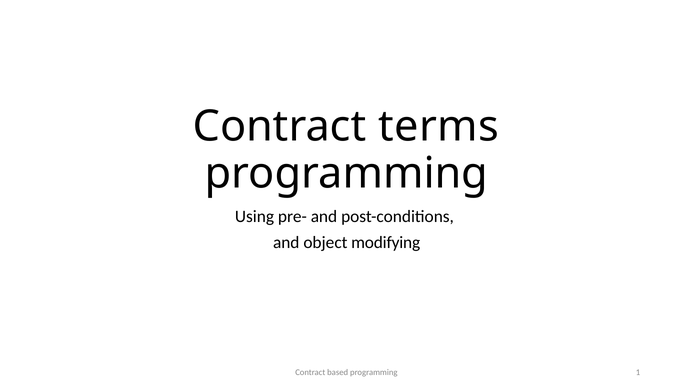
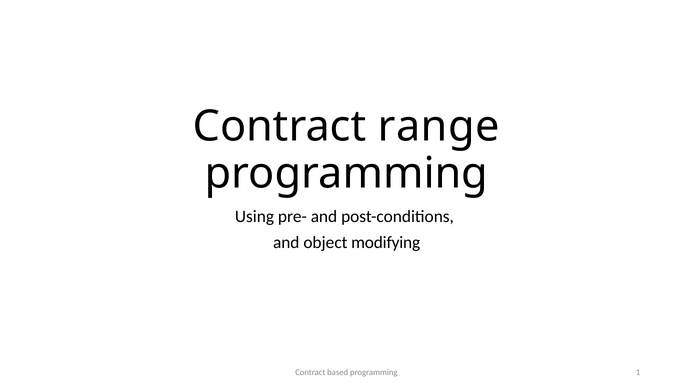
terms: terms -> range (439, 126)
